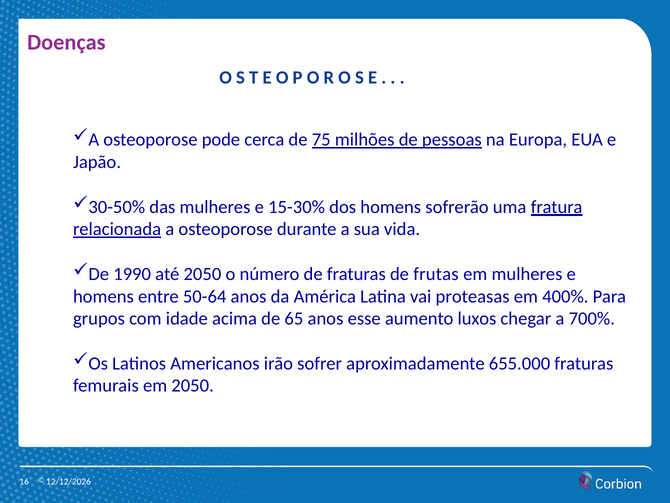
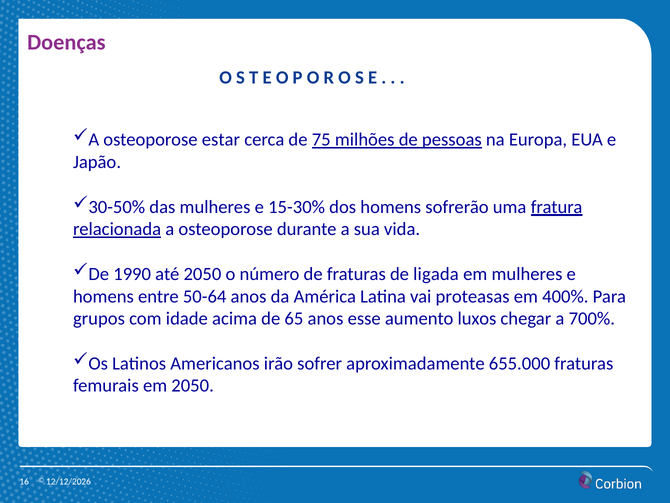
pode: pode -> estar (221, 140)
frutas: frutas -> ligada (436, 274)
